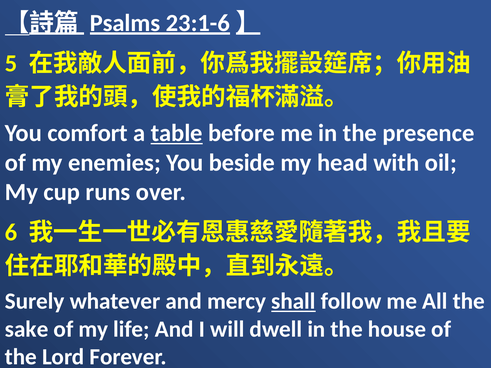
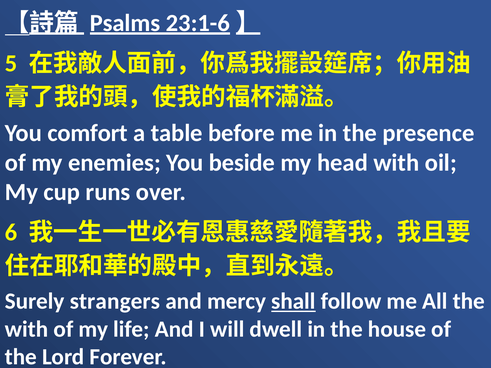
table underline: present -> none (177, 133)
whatever: whatever -> strangers (115, 302)
sake: sake -> with (27, 329)
